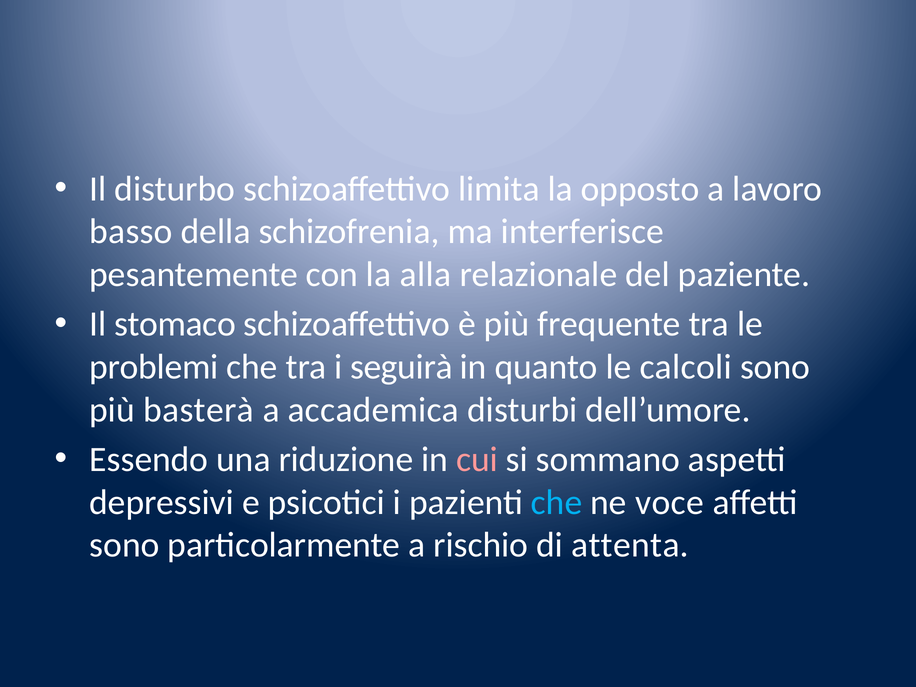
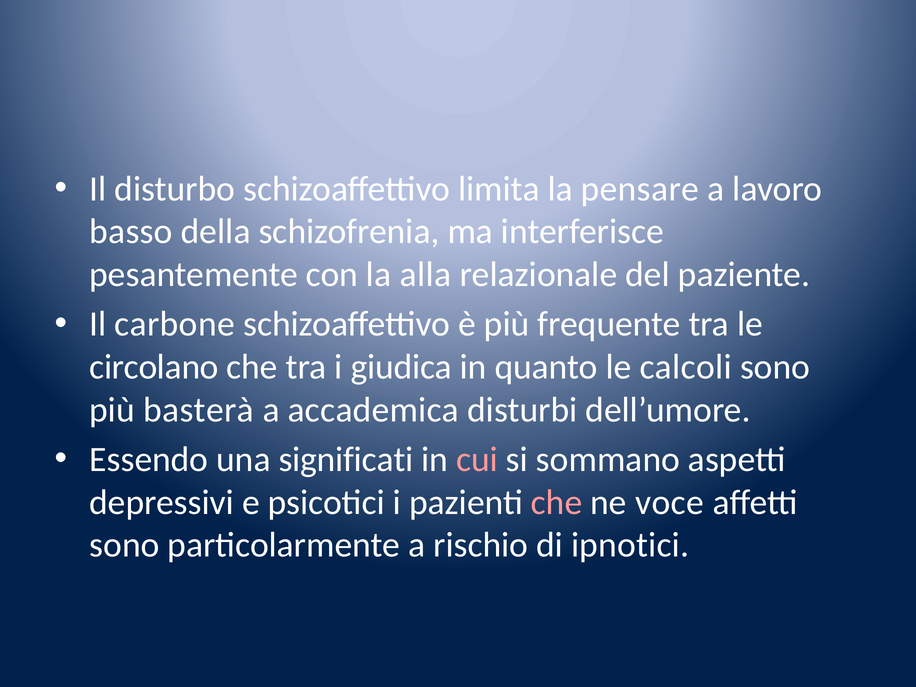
opposto: opposto -> pensare (640, 189)
stomaco: stomaco -> carbone (175, 324)
problemi: problemi -> circolano (154, 367)
seguirà: seguirà -> giudica (401, 367)
riduzione: riduzione -> significati (346, 460)
che colour: light blue -> pink (557, 502)
attenta: attenta -> ipnotici (630, 545)
